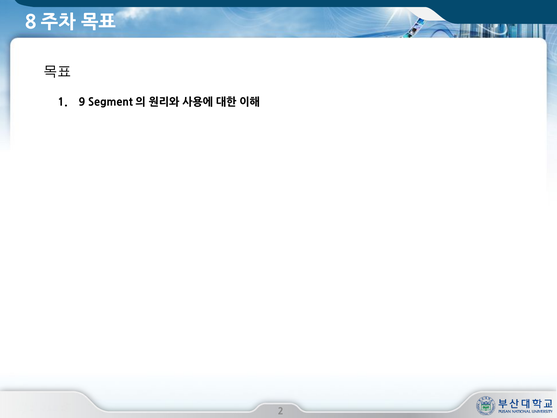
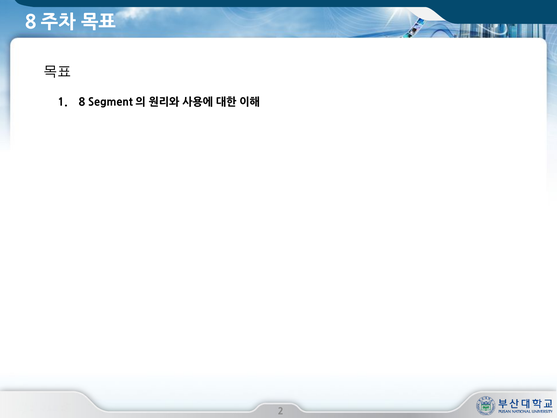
9: 9 -> 8 (82, 102)
